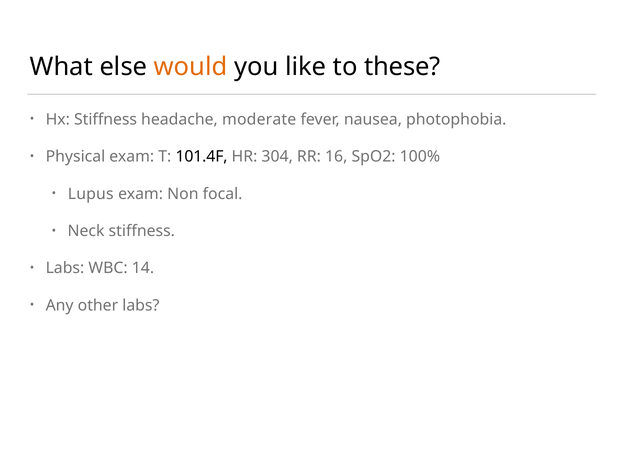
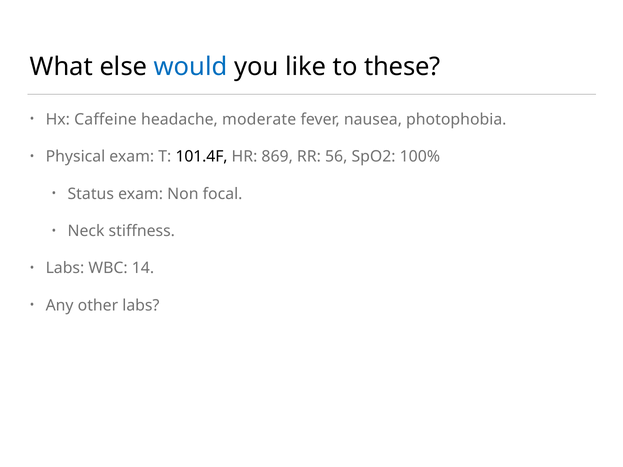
would colour: orange -> blue (191, 67)
Hx Stiffness: Stiffness -> Caffeine (105, 120)
304: 304 -> 869 (277, 157)
16: 16 -> 56 (336, 157)
Lupus: Lupus -> Status (91, 194)
